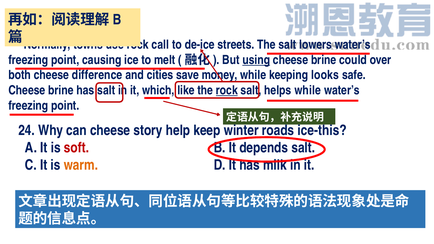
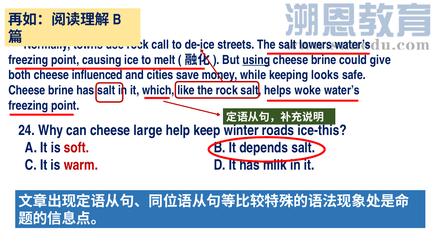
over: over -> give (380, 60)
difference: difference -> influenced (97, 75)
rock underline: present -> none (227, 90)
helps while: while -> woke (308, 90)
story: story -> large (148, 130)
warm colour: orange -> red (81, 165)
